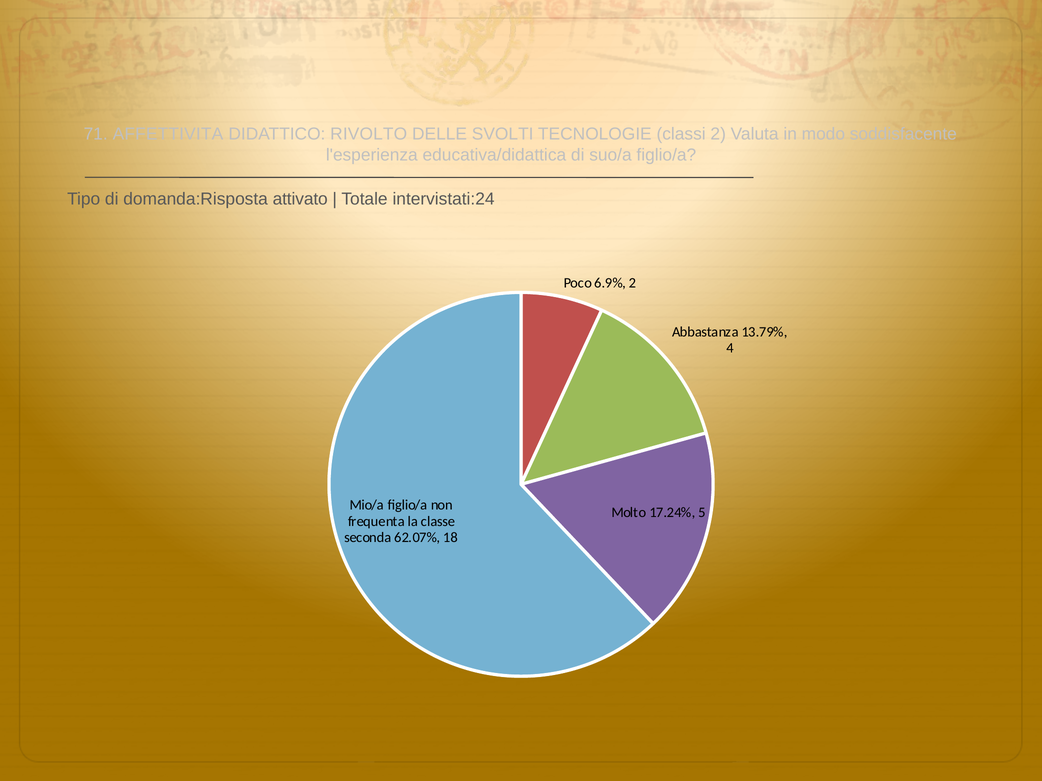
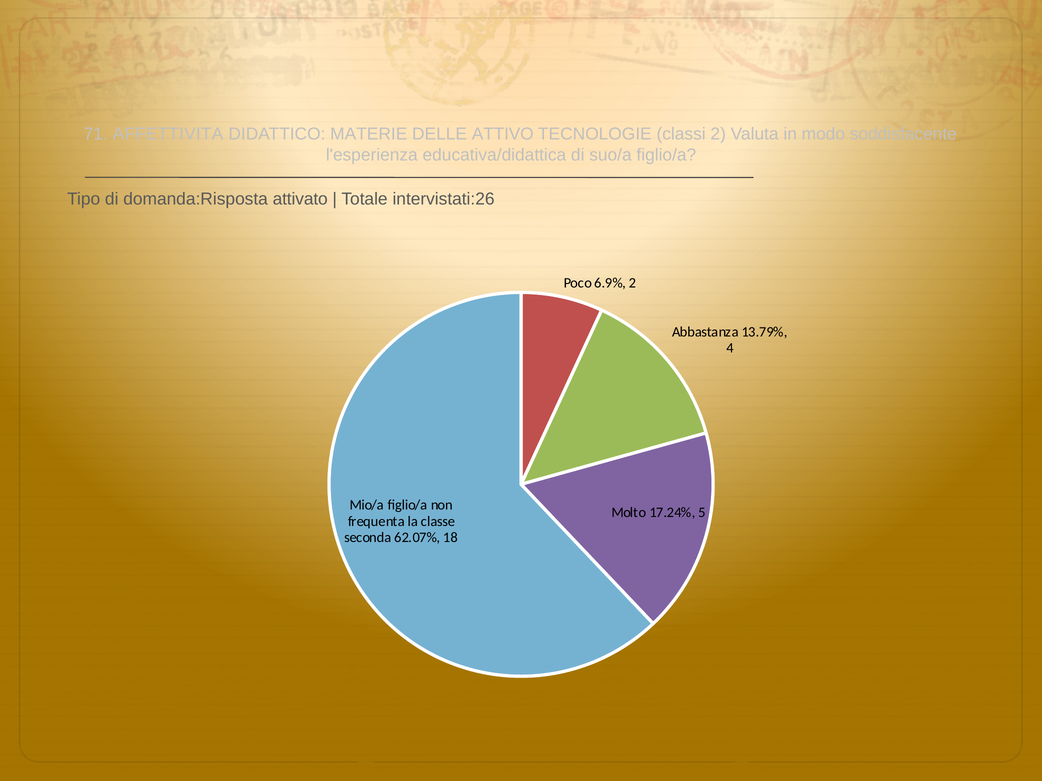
RIVOLTO: RIVOLTO -> MATERIE (369, 134)
SVOLTI: SVOLTI -> ATTIVO (503, 134)
intervistati:24: intervistati:24 -> intervistati:26 (444, 199)
